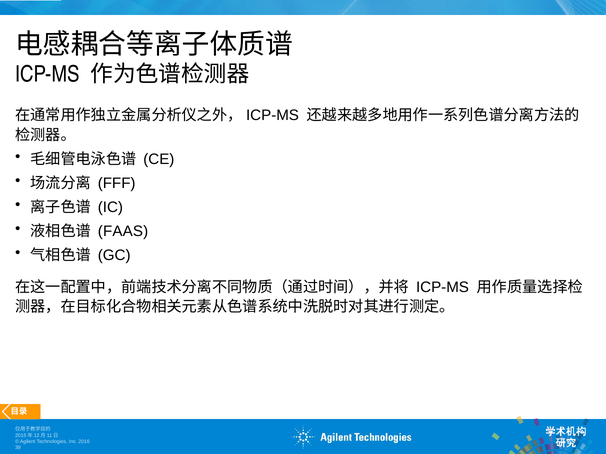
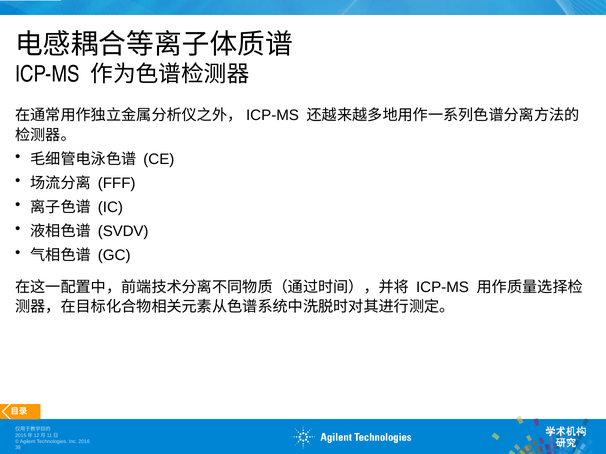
FAAS: FAAS -> SVDV (123, 231)
